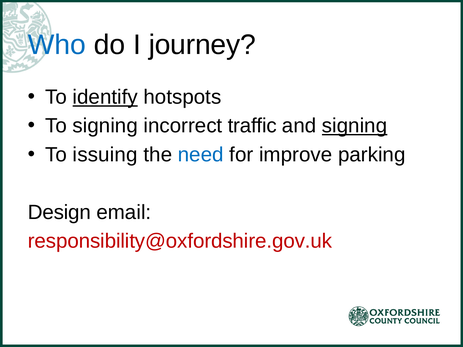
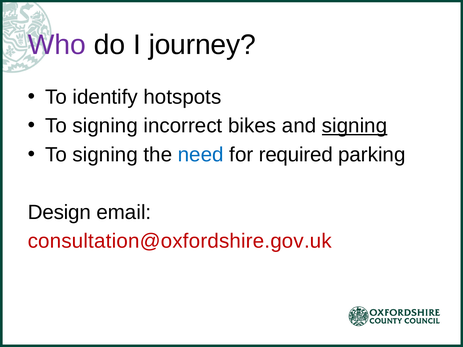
Who colour: blue -> purple (57, 45)
identify underline: present -> none (105, 97)
traffic: traffic -> bikes (252, 126)
issuing: issuing -> signing (105, 155)
improve: improve -> required (296, 155)
responsibility@oxfordshire.gov.uk: responsibility@oxfordshire.gov.uk -> consultation@oxfordshire.gov.uk (180, 241)
